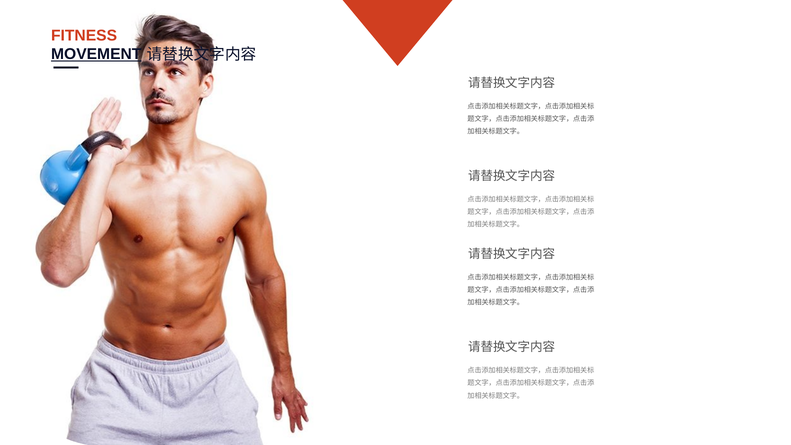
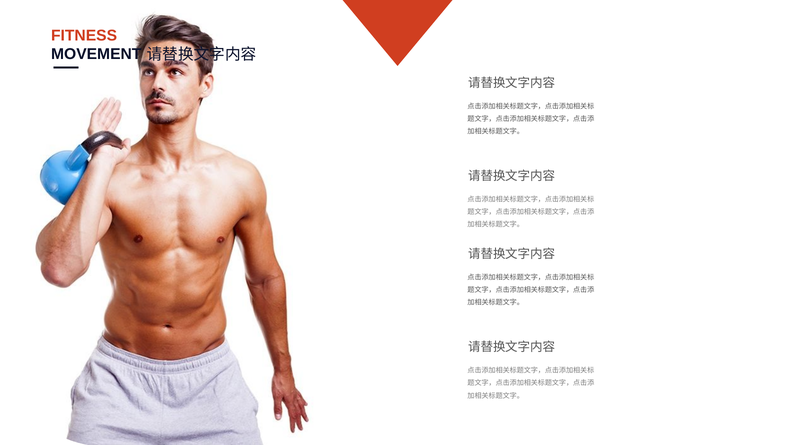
MOVEMENT underline: present -> none (96, 54)
